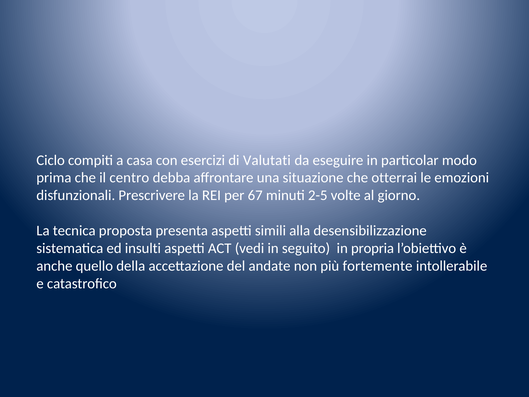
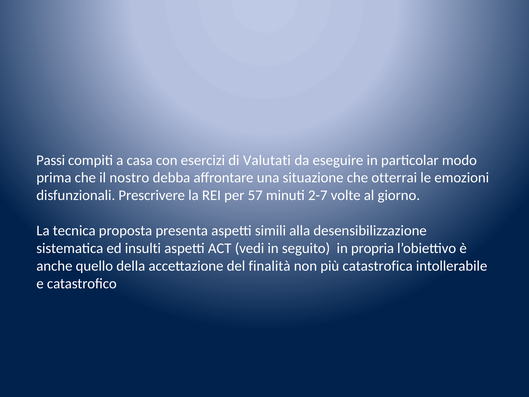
Ciclo: Ciclo -> Passi (51, 160)
centro: centro -> nostro (129, 178)
67: 67 -> 57 (255, 195)
2-5: 2-5 -> 2-7 (318, 195)
andate: andate -> finalità (269, 266)
fortemente: fortemente -> catastrofica (378, 266)
